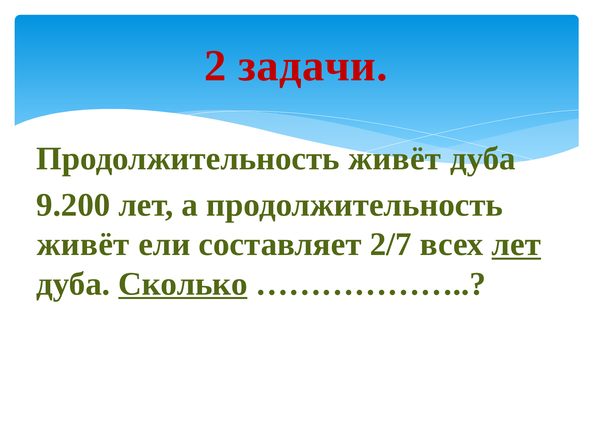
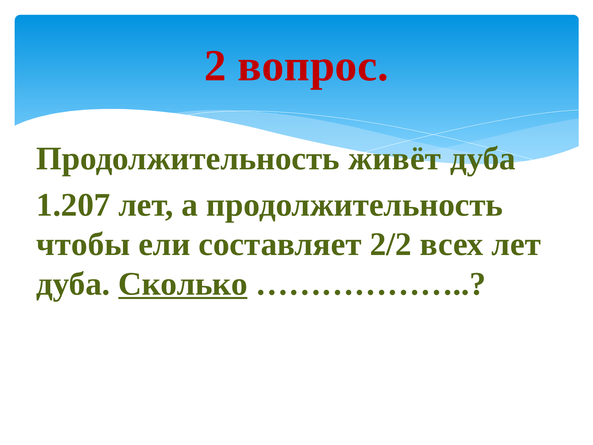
задачи: задачи -> вопрос (313, 66)
9.200: 9.200 -> 1.207 (73, 205)
живёт: живёт -> чтобы (83, 244)
2/7: 2/7 -> 2/2 (391, 244)
лет underline: present -> none (516, 244)
